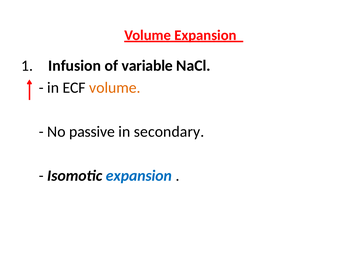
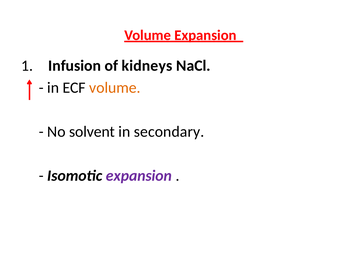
variable: variable -> kidneys (147, 66)
passive: passive -> solvent (92, 132)
expansion colour: blue -> purple (139, 176)
